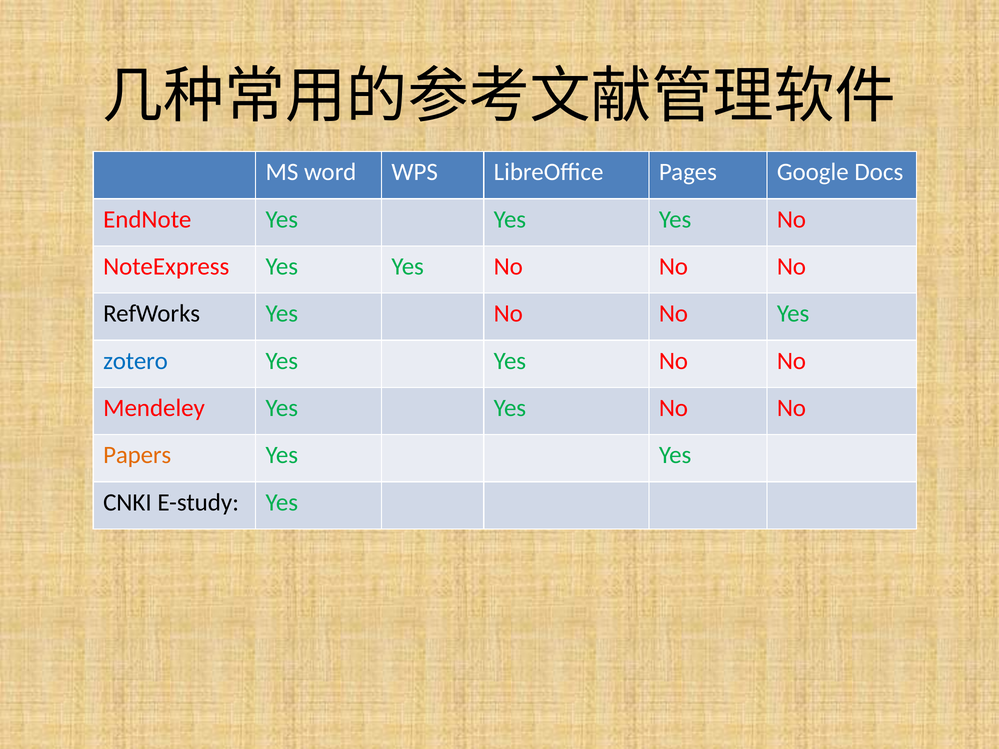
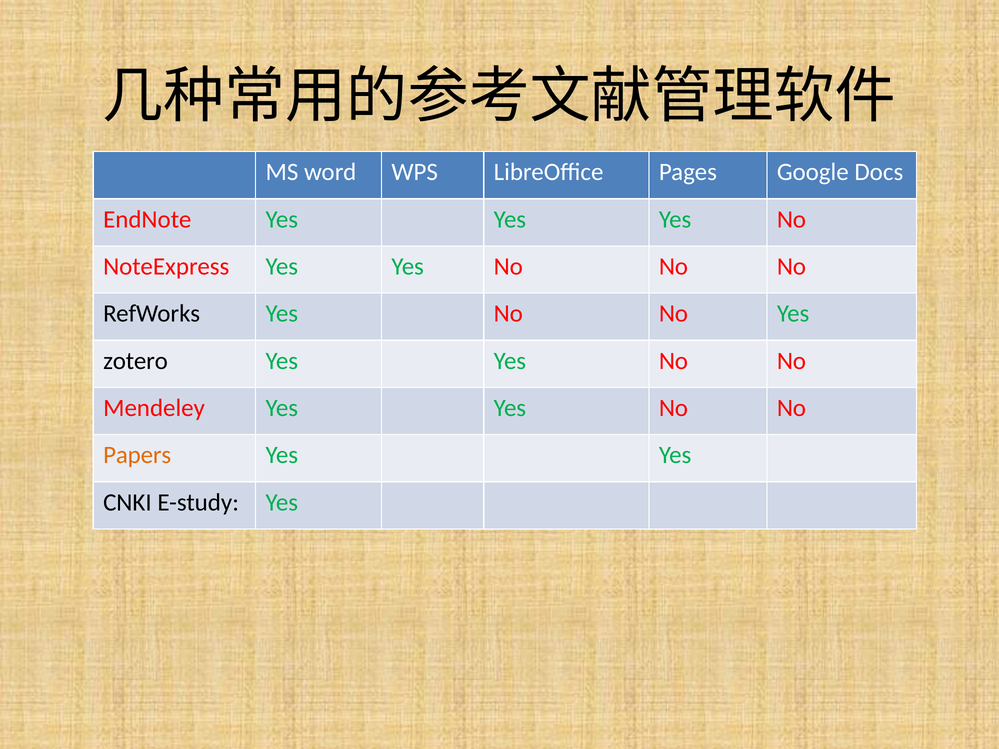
zotero colour: blue -> black (136, 361)
